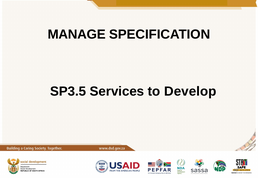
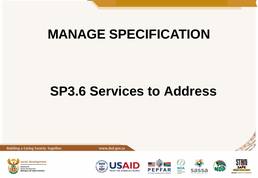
SP3.5: SP3.5 -> SP3.6 (68, 92)
Develop: Develop -> Address (190, 92)
